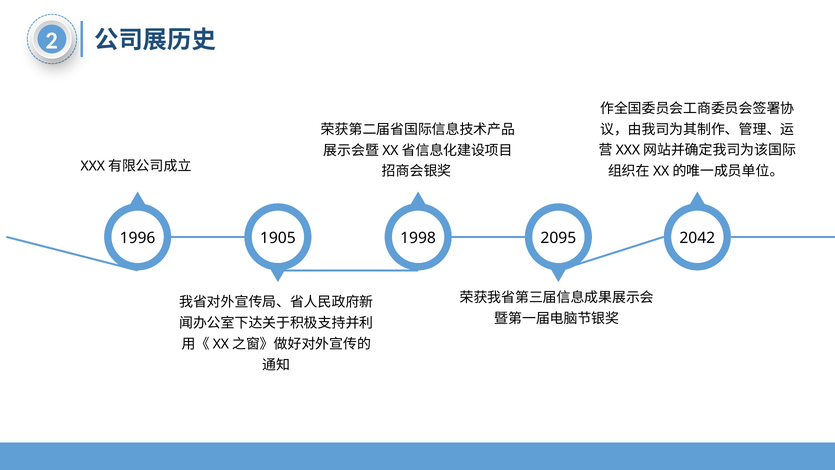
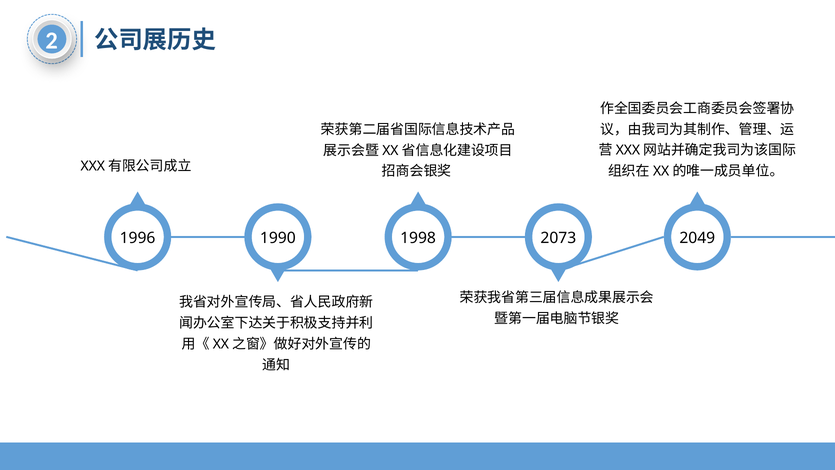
1905: 1905 -> 1990 (278, 238)
2095: 2095 -> 2073 (558, 238)
2042: 2042 -> 2049 (697, 238)
